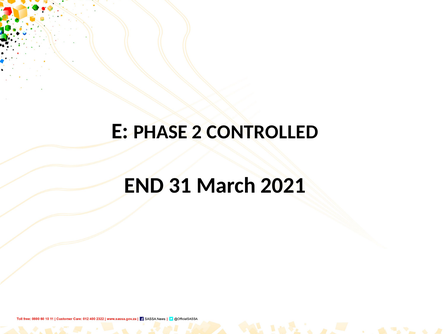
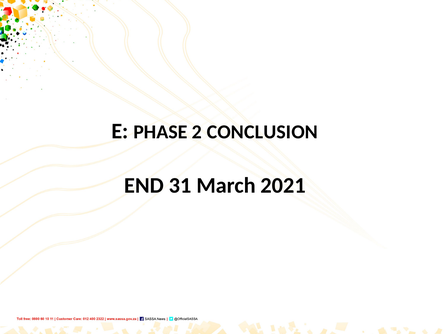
CONTROLLED: CONTROLLED -> CONCLUSION (262, 132)
